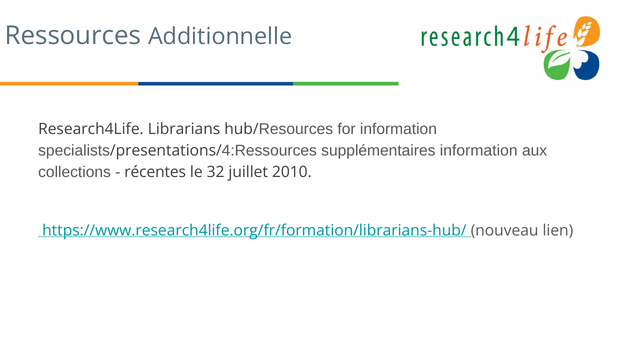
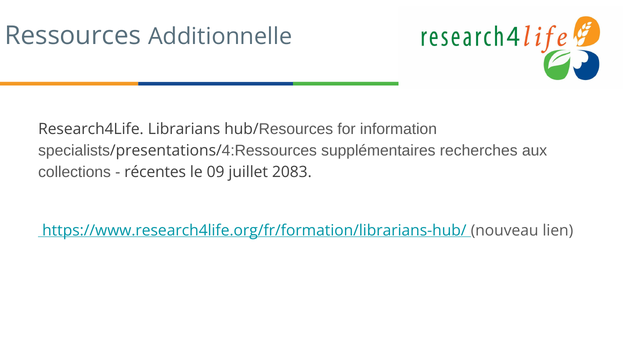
supplémentaires information: information -> recherches (479, 151)
32: 32 -> 09 (216, 172)
2010: 2010 -> 2083 (292, 172)
